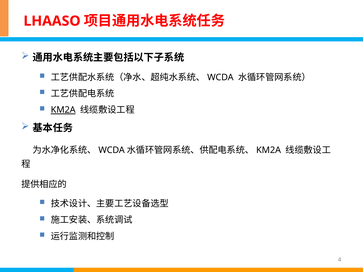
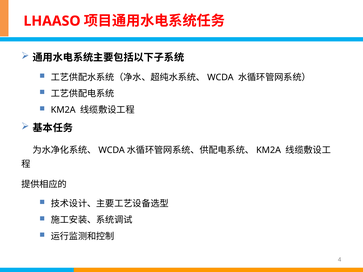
KM2A underline: present -> none (63, 110)
